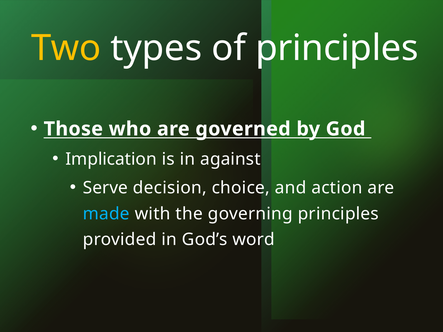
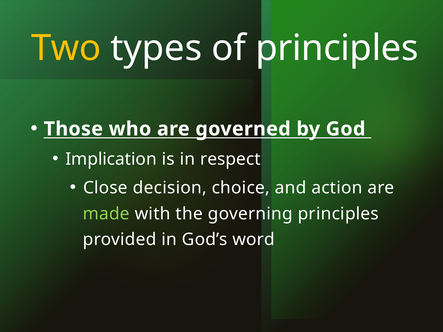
against: against -> respect (230, 159)
Serve: Serve -> Close (105, 188)
made colour: light blue -> light green (106, 214)
